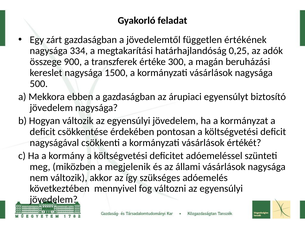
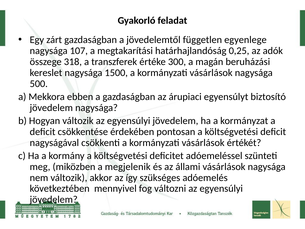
értékének: értékének -> egyenlege (245, 40)
334: 334 -> 107 (79, 51)
900: 900 -> 318 (73, 62)
